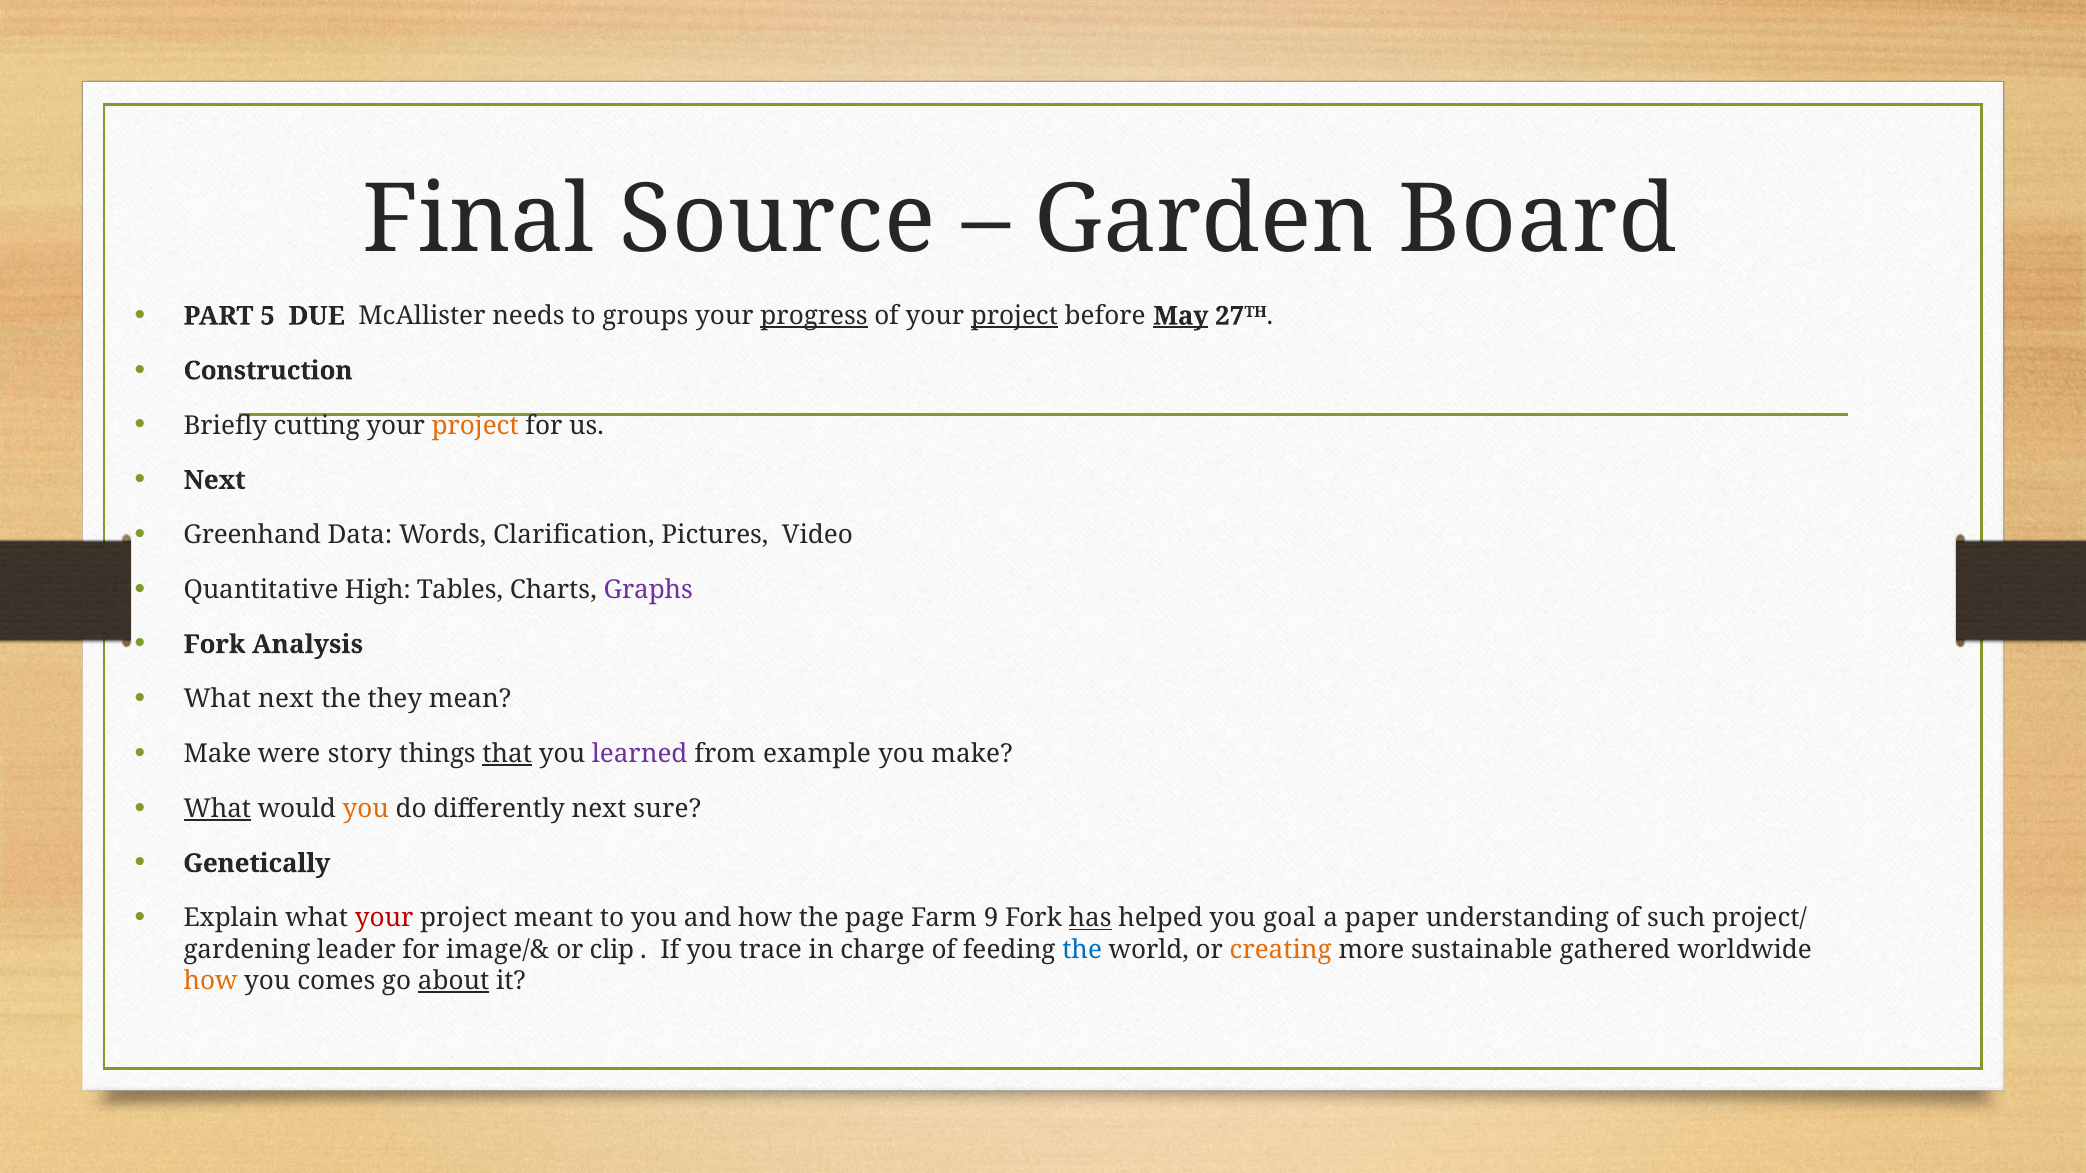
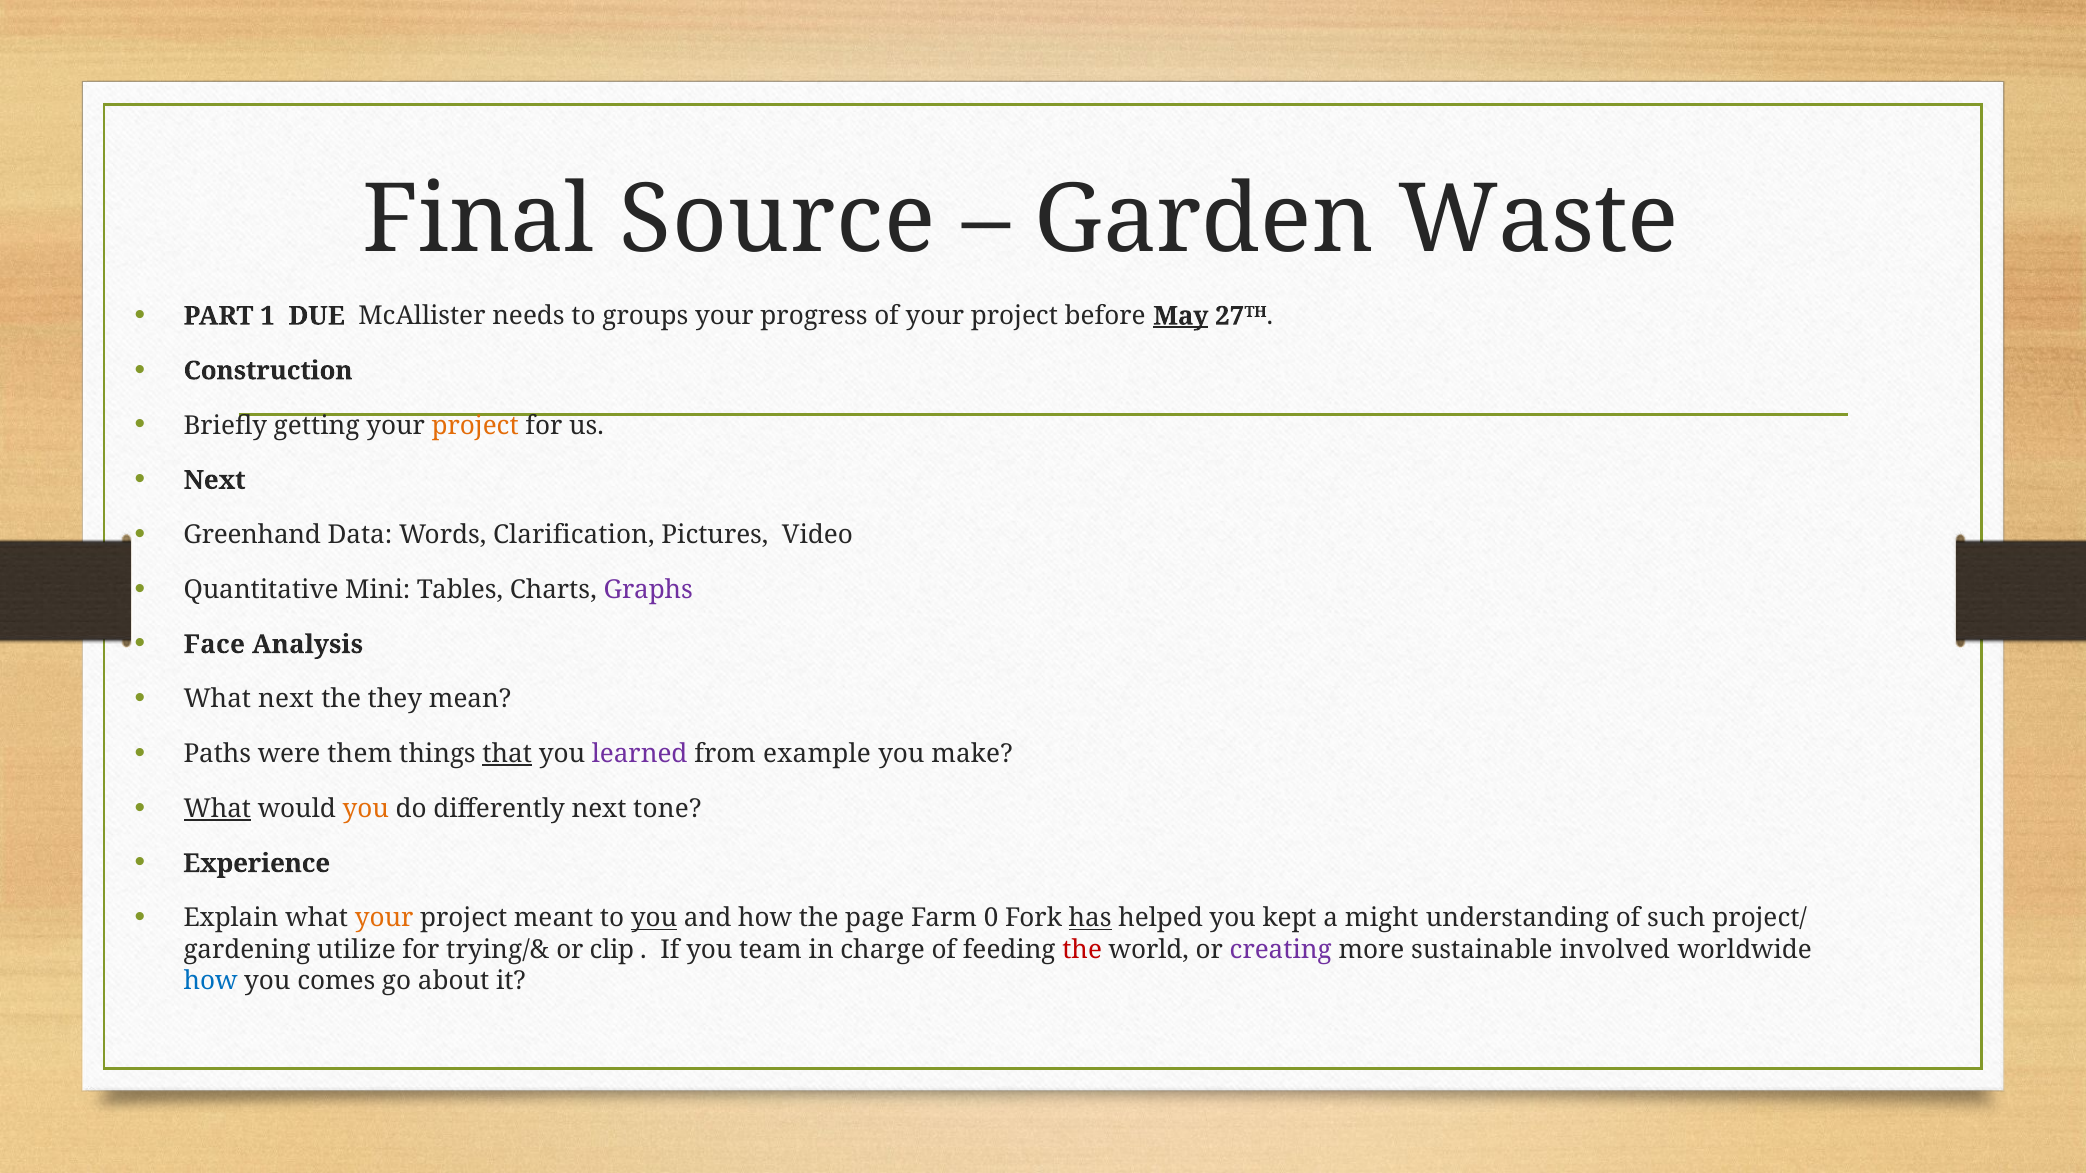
Board: Board -> Waste (1538, 220)
5: 5 -> 1 (268, 316)
progress underline: present -> none (814, 316)
project underline: present -> none (1014, 316)
cutting: cutting -> getting (317, 426)
High: High -> Mini (378, 590)
Fork: Fork -> Face (214, 645)
Make: Make -> Paths (217, 754)
story: story -> them (360, 754)
sure: sure -> tone (667, 809)
Genetically: Genetically -> Experience (257, 864)
your colour: red -> orange (384, 918)
you underline: none -> present (654, 918)
9: 9 -> 0 (991, 918)
goal: goal -> kept (1290, 918)
paper: paper -> might (1382, 918)
leader: leader -> utilize (356, 950)
image/&: image/& -> trying/& (498, 950)
trace: trace -> team (770, 950)
the colour: blue -> red (1082, 950)
creating colour: orange -> purple (1281, 950)
gathered: gathered -> involved (1615, 950)
how colour: orange -> blue (211, 981)
about underline: present -> none (454, 981)
